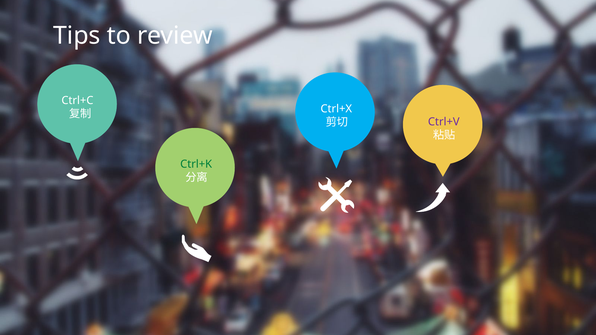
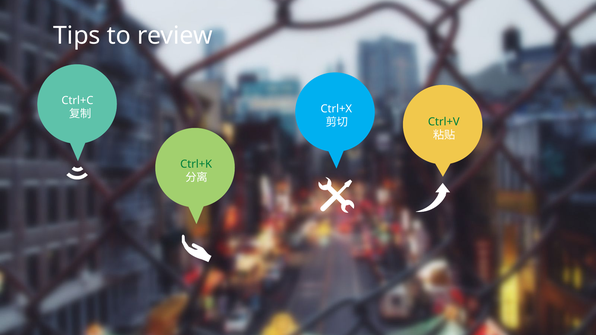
Ctrl+V colour: purple -> green (444, 122)
